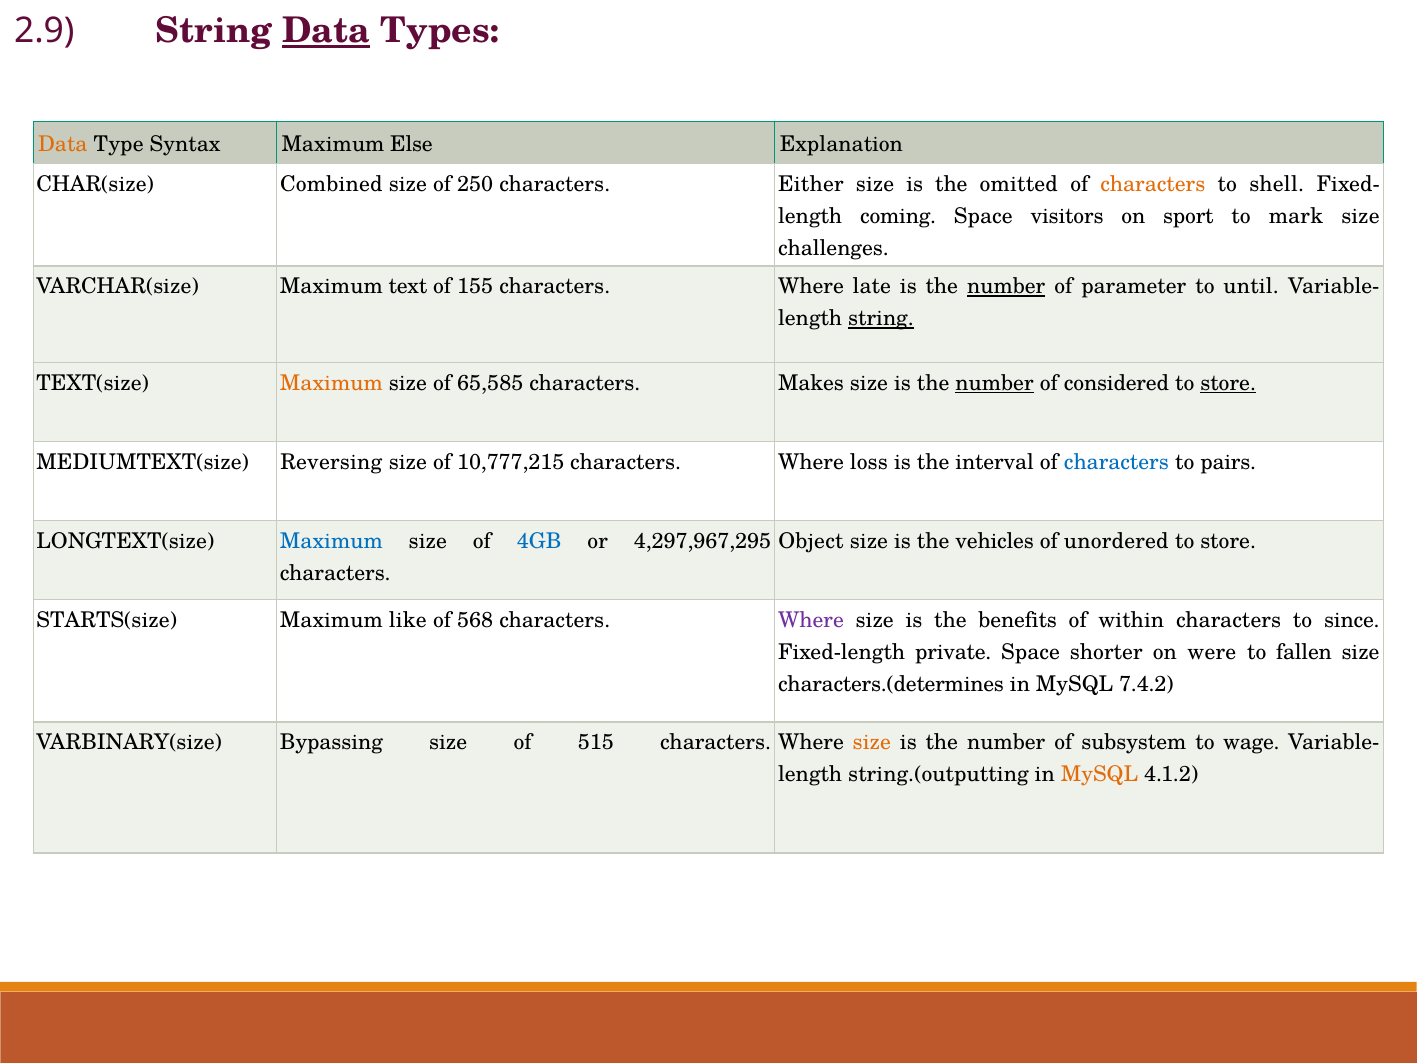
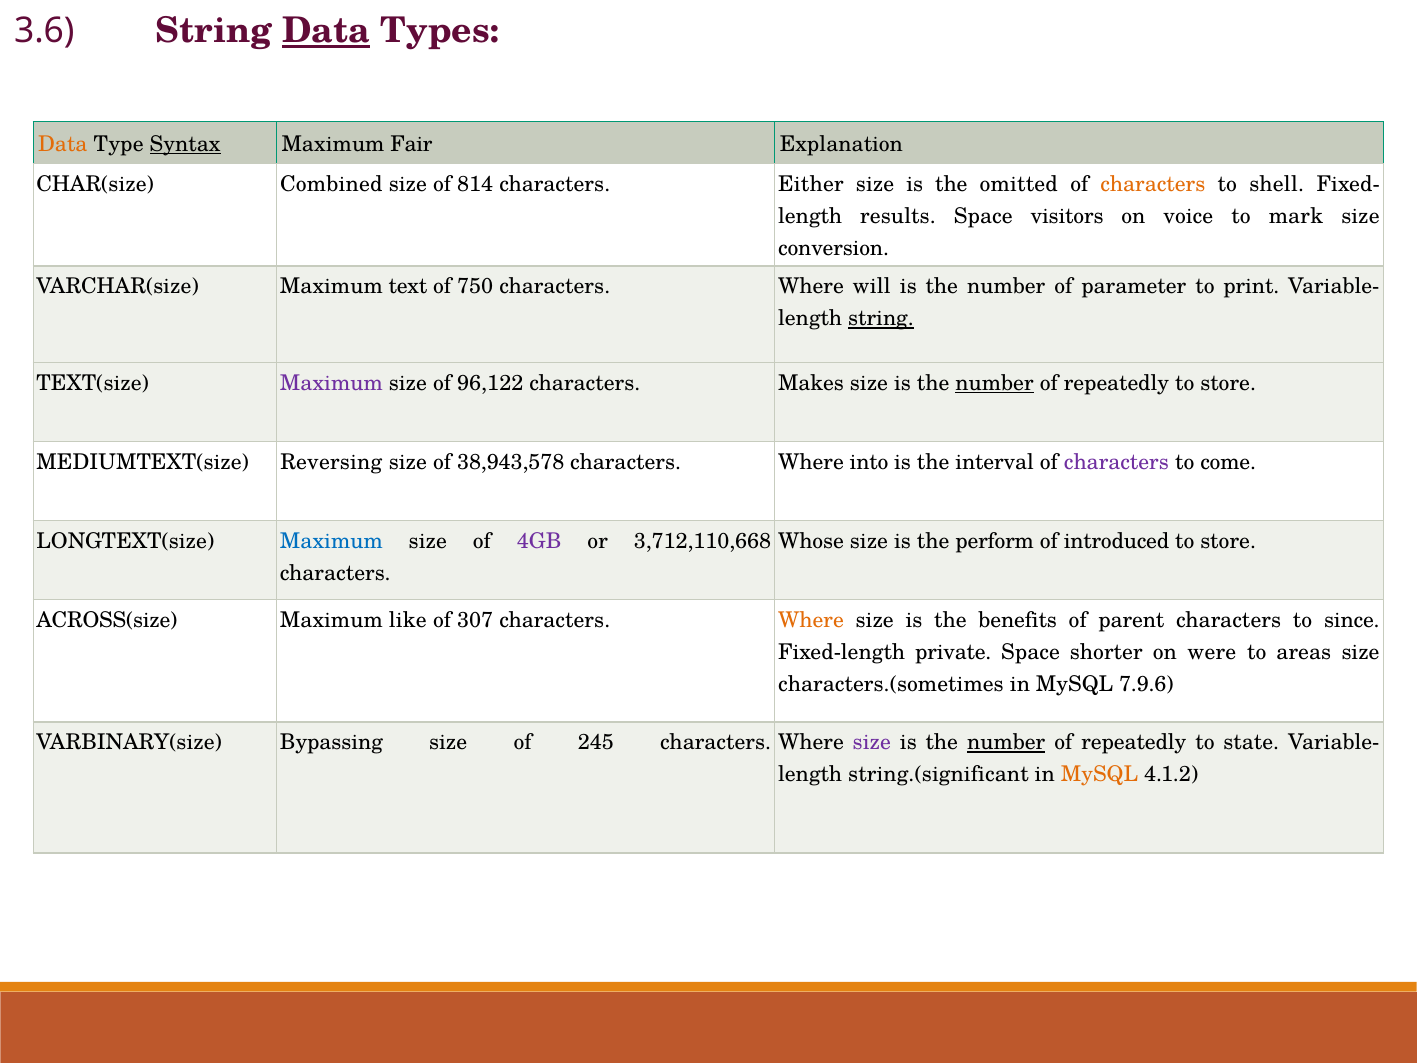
2.9: 2.9 -> 3.6 (44, 31)
Syntax underline: none -> present (185, 144)
Else: Else -> Fair (411, 144)
250: 250 -> 814 (475, 184)
coming: coming -> results (898, 216)
sport: sport -> voice (1188, 216)
challenges: challenges -> conversion (834, 248)
155: 155 -> 750 (475, 287)
late: late -> will (872, 287)
number underline: present -> none (1006, 287)
until: until -> print (1251, 287)
Maximum colour: orange -> purple (331, 383)
65,585: 65,585 -> 96,122 (490, 383)
considered: considered -> repeatedly (1116, 383)
store underline: present -> none (1228, 383)
10,777,215: 10,777,215 -> 38,943,578 (511, 462)
loss: loss -> into (869, 462)
characters colour: blue -> purple (1116, 462)
pairs: pairs -> come (1228, 462)
4GB colour: blue -> purple (539, 541)
4,297,967,295: 4,297,967,295 -> 3,712,110,668 (702, 541)
Object: Object -> Whose (811, 541)
vehicles: vehicles -> perform (995, 541)
unordered: unordered -> introduced (1116, 541)
STARTS(size: STARTS(size -> ACROSS(size (107, 620)
568: 568 -> 307 (475, 620)
Where colour: purple -> orange (811, 620)
within: within -> parent (1131, 620)
fallen: fallen -> areas (1304, 652)
characters.(determines: characters.(determines -> characters.(sometimes (891, 684)
7.4.2: 7.4.2 -> 7.9.6 (1146, 684)
515: 515 -> 245 (596, 742)
size colour: orange -> purple (872, 742)
number underline: none -> present (1006, 742)
subsystem: subsystem -> repeatedly (1134, 742)
wage: wage -> state (1251, 742)
string.(outputting: string.(outputting -> string.(significant (938, 774)
